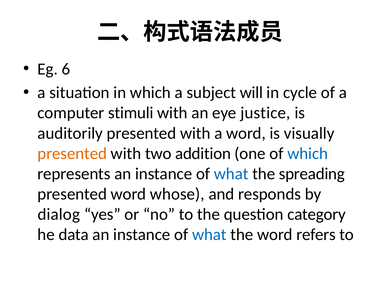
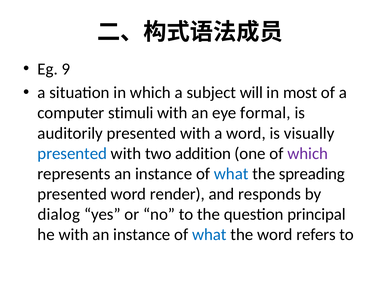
6: 6 -> 9 (66, 69)
cycle: cycle -> most (300, 93)
justice: justice -> formal (265, 113)
presented colour: orange -> blue (72, 153)
which colour: blue -> purple (308, 153)
whose: whose -> render (177, 194)
category: category -> principal (317, 214)
he data: data -> with (74, 235)
